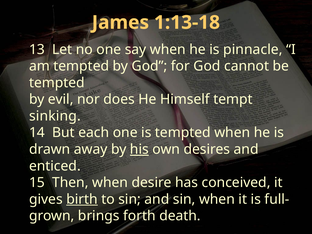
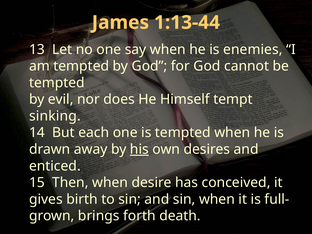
1:13-18: 1:13-18 -> 1:13-44 (187, 23)
pinnacle: pinnacle -> enemies (253, 49)
birth underline: present -> none (82, 199)
